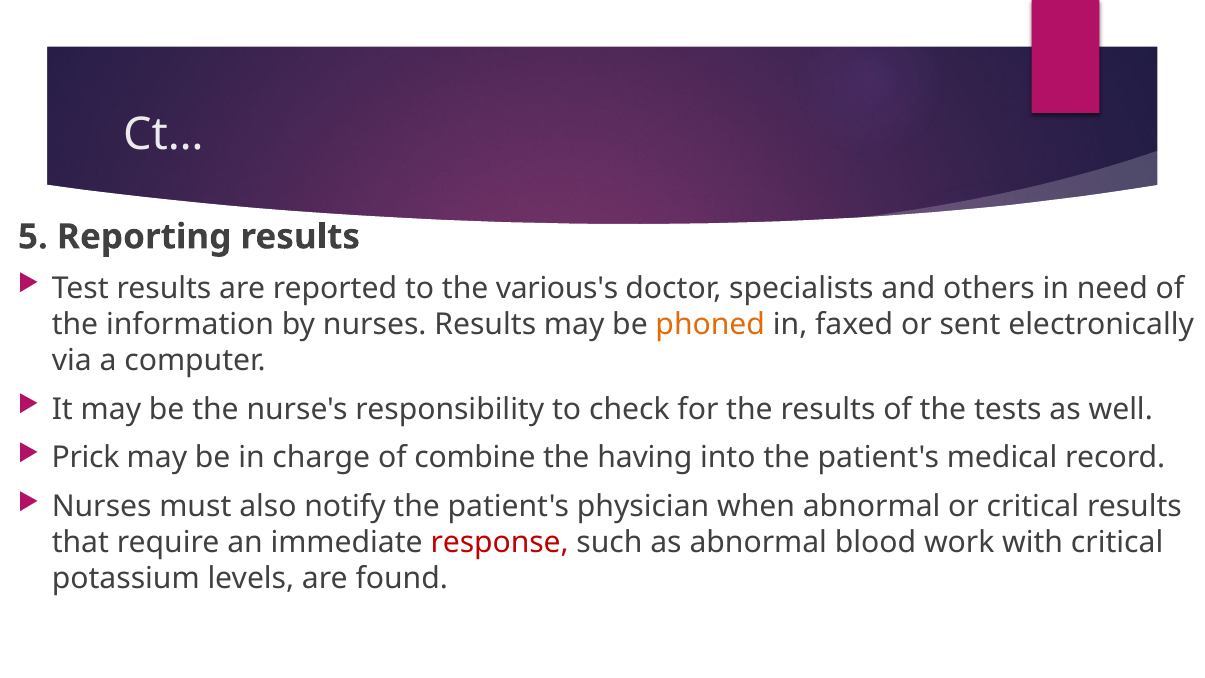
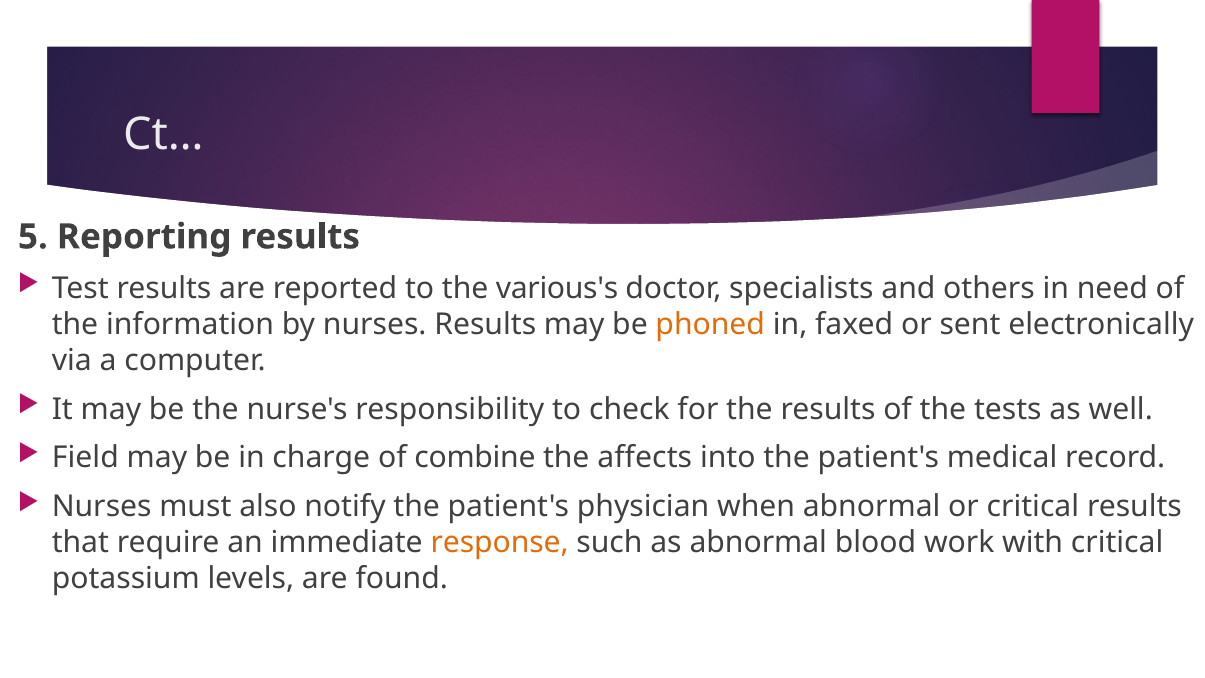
Prick: Prick -> Field (85, 458)
having: having -> affects (645, 458)
response colour: red -> orange (500, 543)
